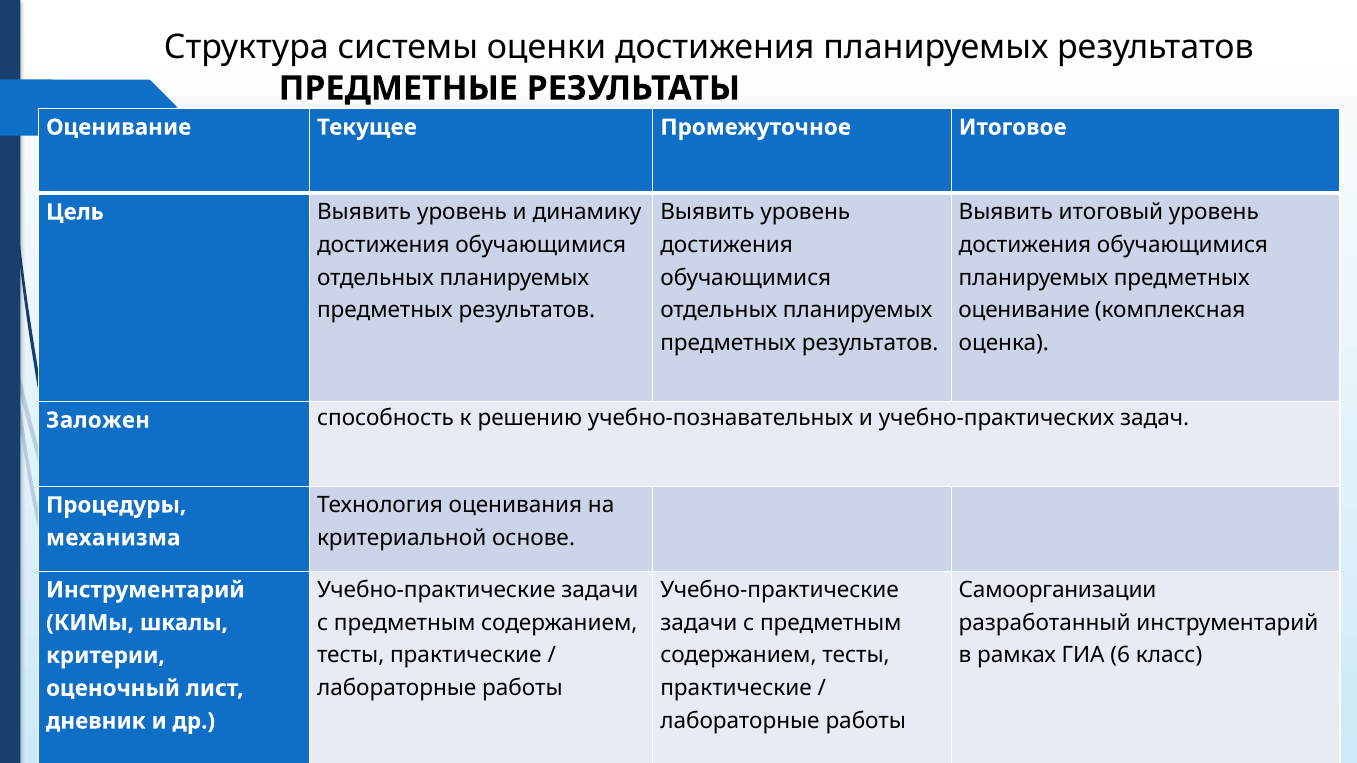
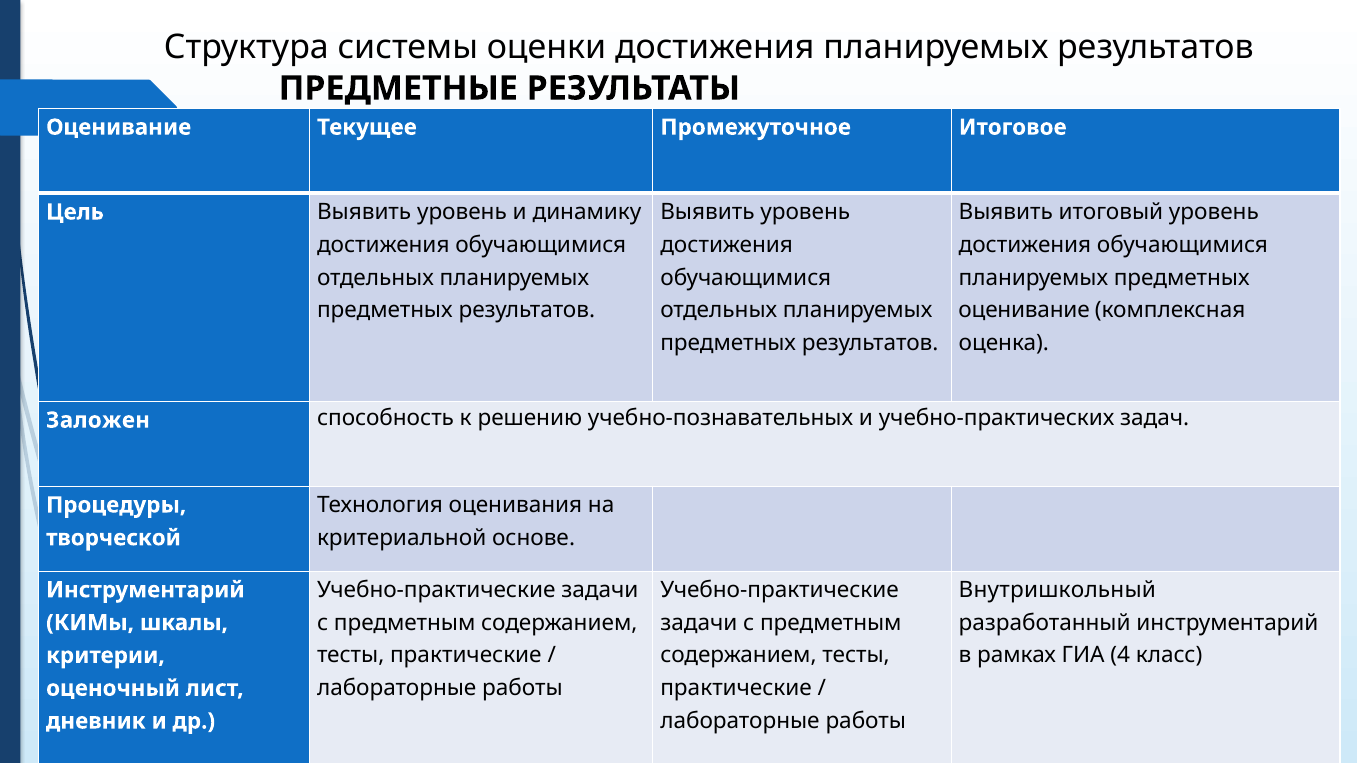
механизма: механизма -> творческой (113, 538)
Самоорганизации: Самоорганизации -> Внутришкольный (1057, 590)
6: 6 -> 4 (1120, 656)
